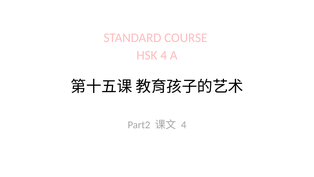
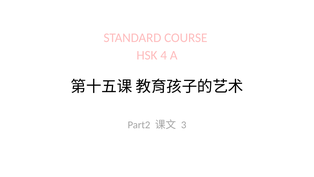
4: 4 -> 3 (184, 125)
